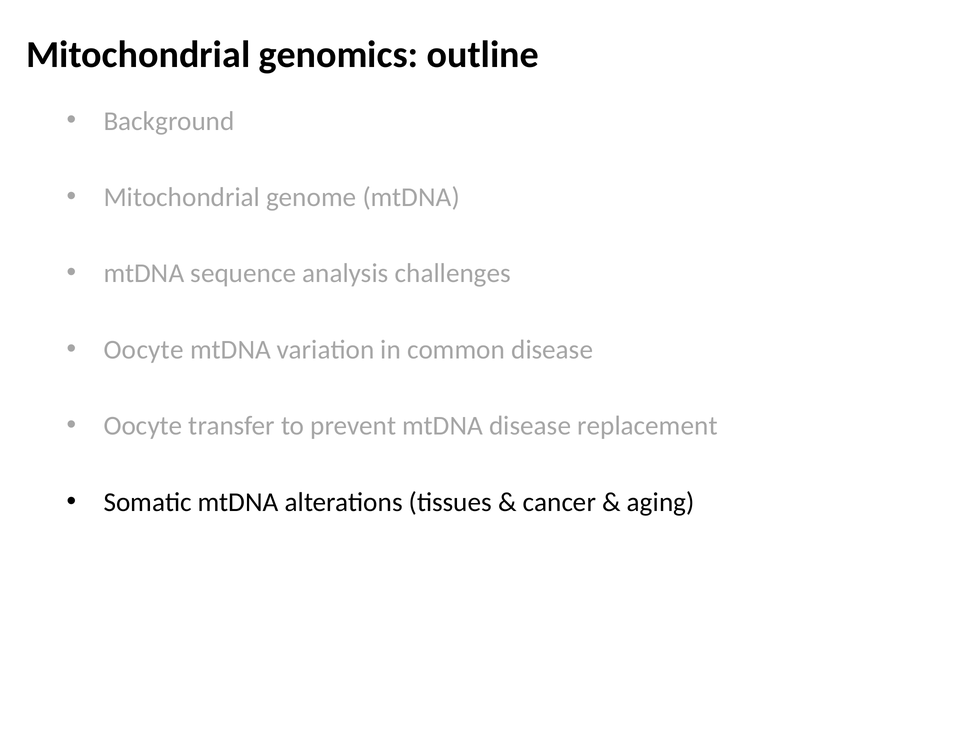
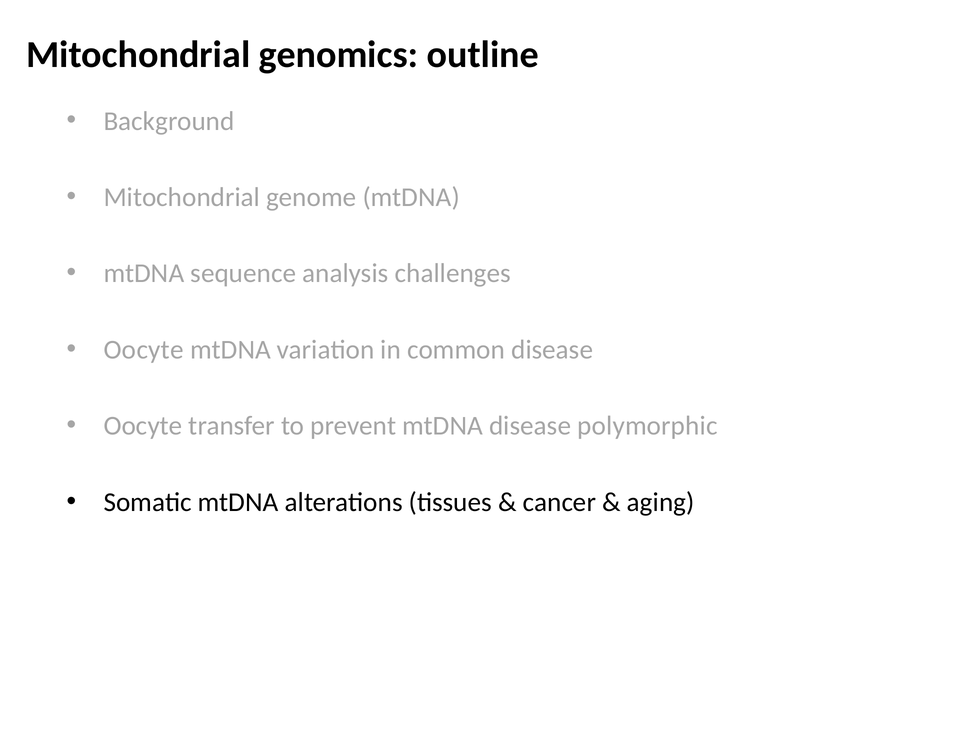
replacement: replacement -> polymorphic (647, 426)
